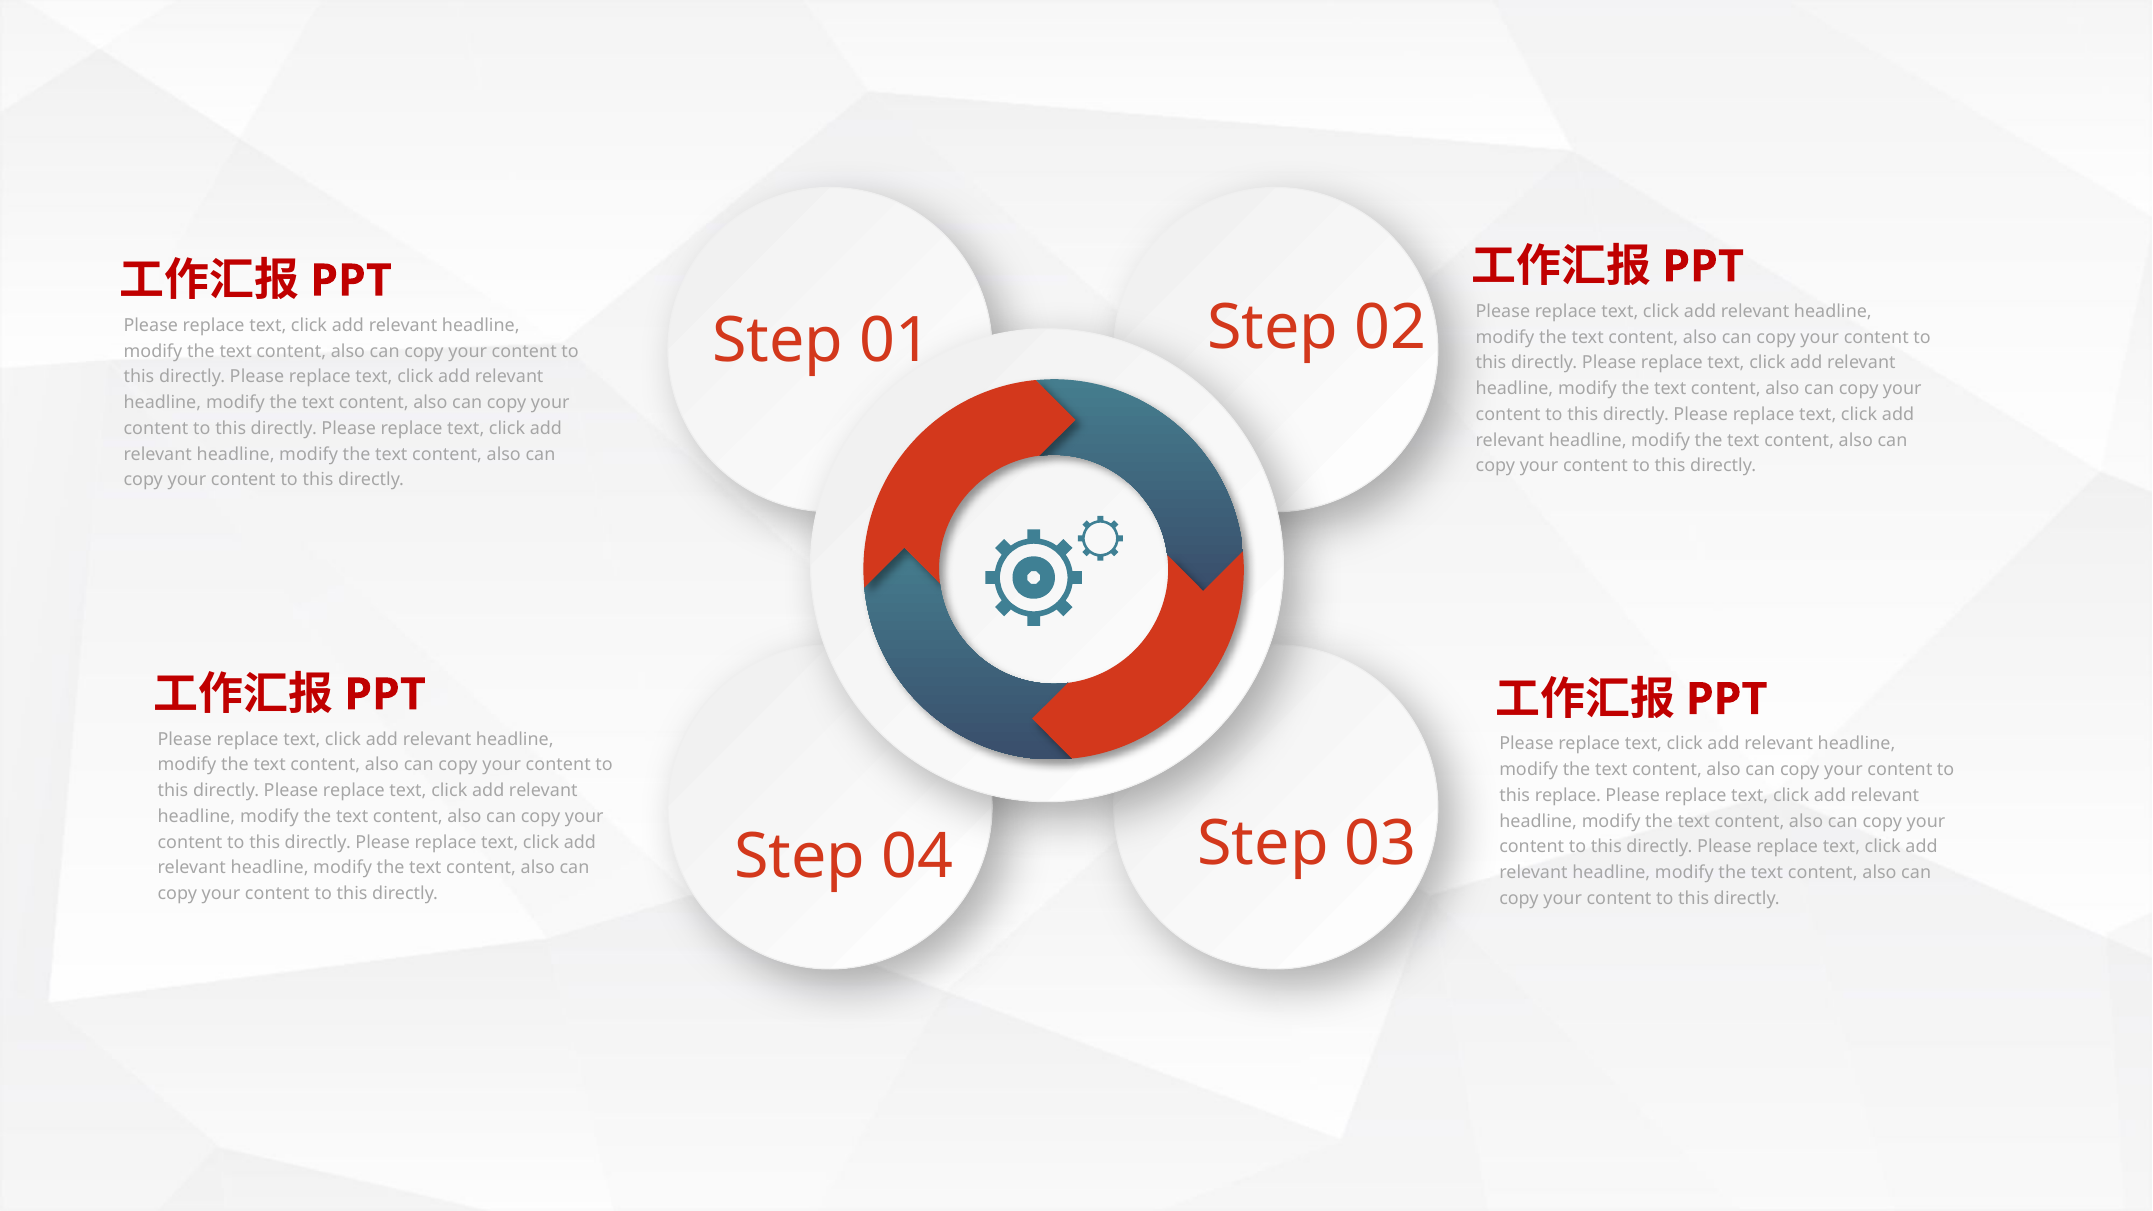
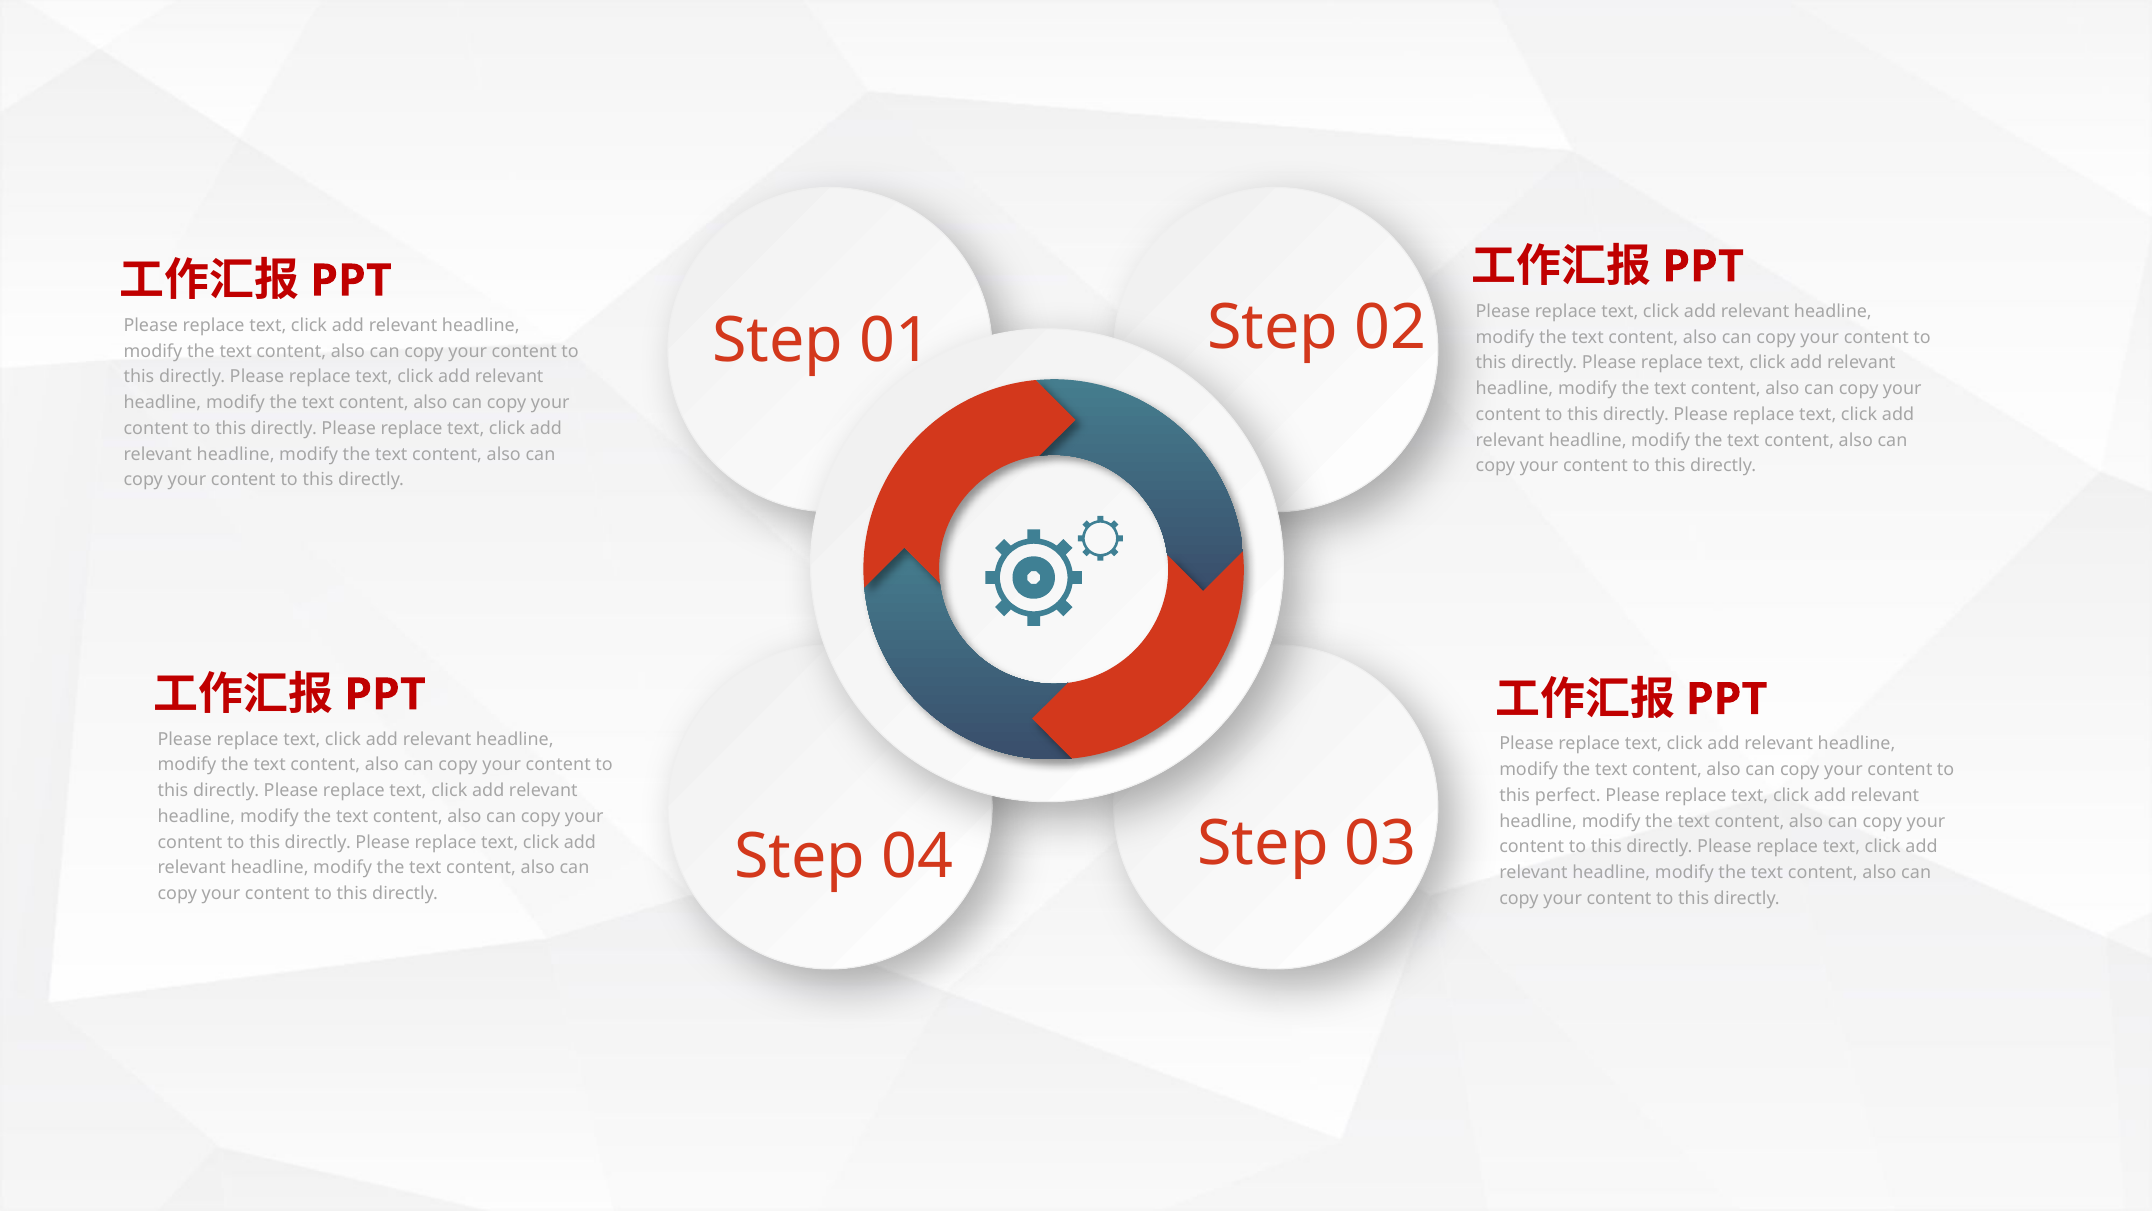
this replace: replace -> perfect (1568, 795)
